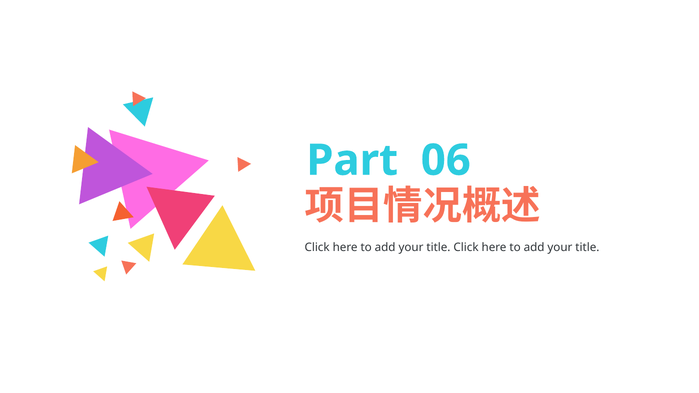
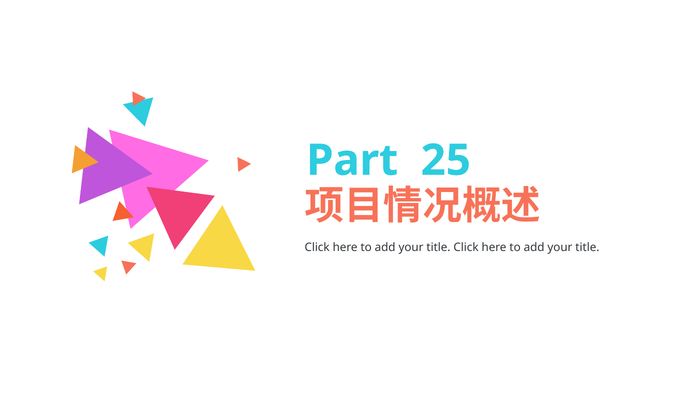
06: 06 -> 25 (446, 161)
